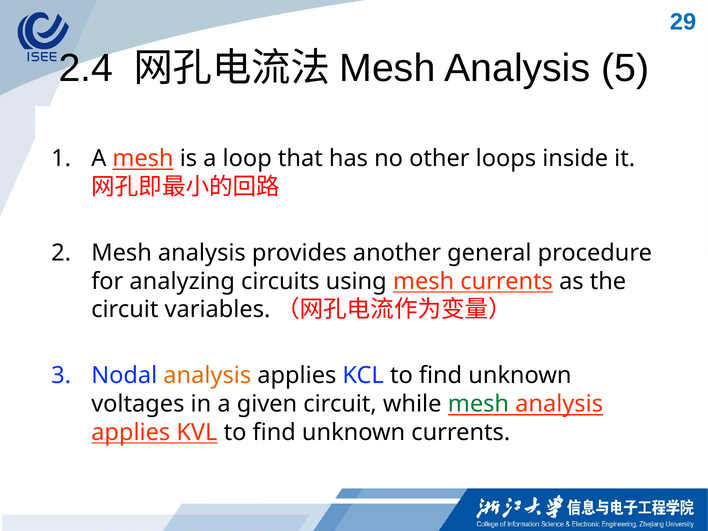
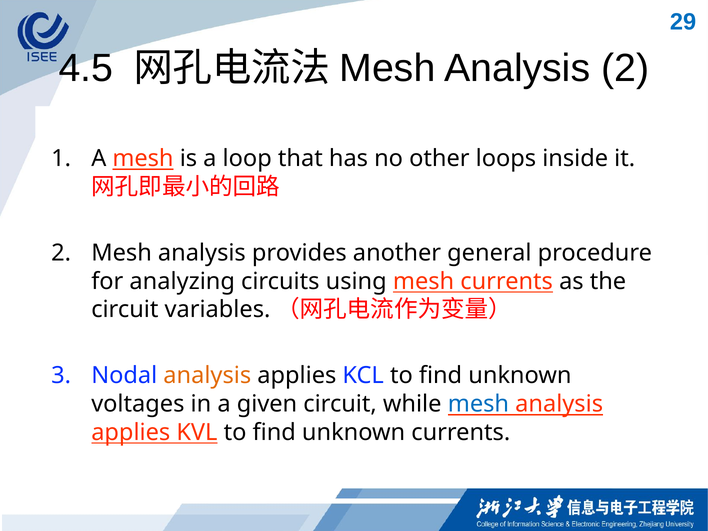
2.4: 2.4 -> 4.5 (86, 68)
Analysis 5: 5 -> 2 (625, 68)
mesh colour: green -> blue (478, 404)
